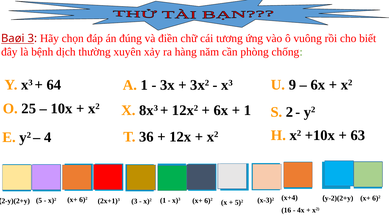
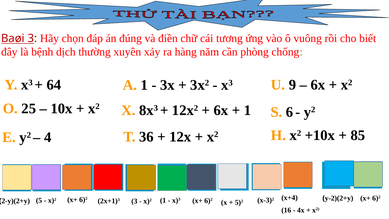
2: 2 -> 6 (290, 112)
63: 63 -> 85 (358, 135)
